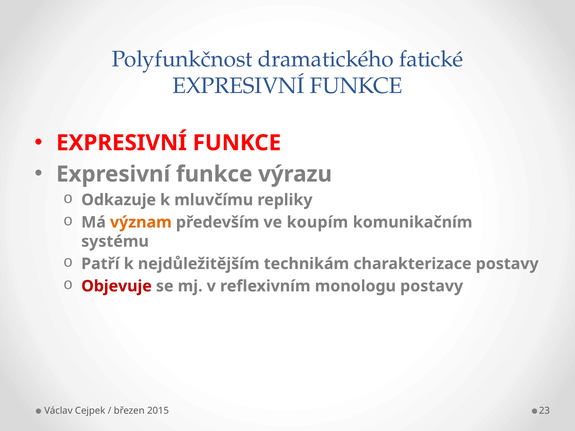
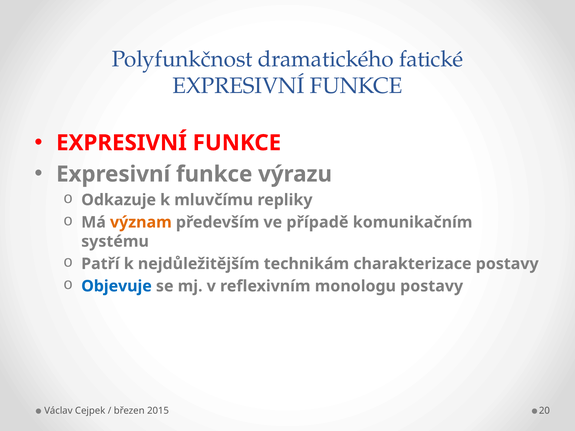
koupím: koupím -> případě (317, 222)
Objevuje colour: red -> blue (117, 286)
23: 23 -> 20 (544, 411)
